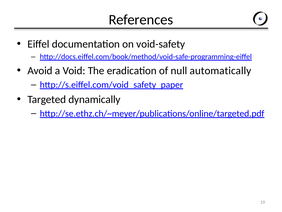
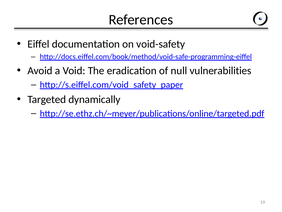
automatically: automatically -> vulnerabilities (221, 71)
